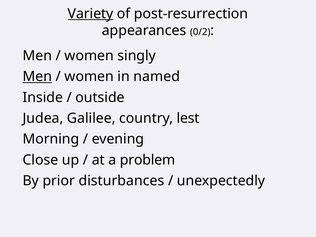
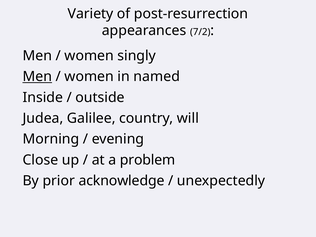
Variety underline: present -> none (91, 14)
0/2: 0/2 -> 7/2 (200, 32)
lest: lest -> will (188, 118)
disturbances: disturbances -> acknowledge (122, 181)
